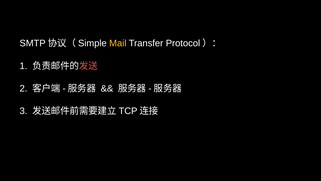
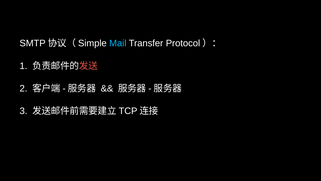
Mail colour: yellow -> light blue (118, 43)
